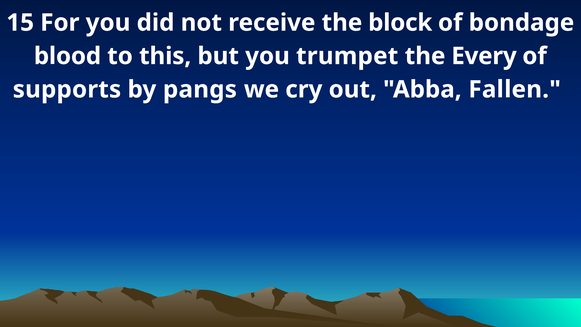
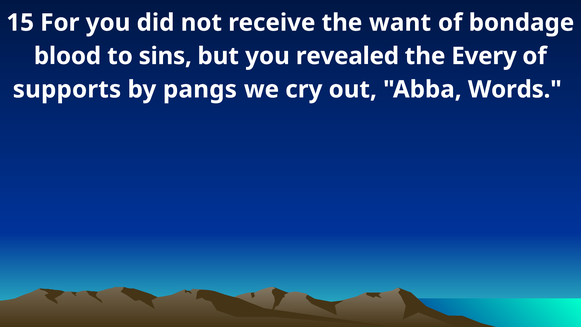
block: block -> want (400, 23)
this: this -> sins (165, 56)
trumpet: trumpet -> revealed (347, 56)
Fallen: Fallen -> Words (515, 89)
